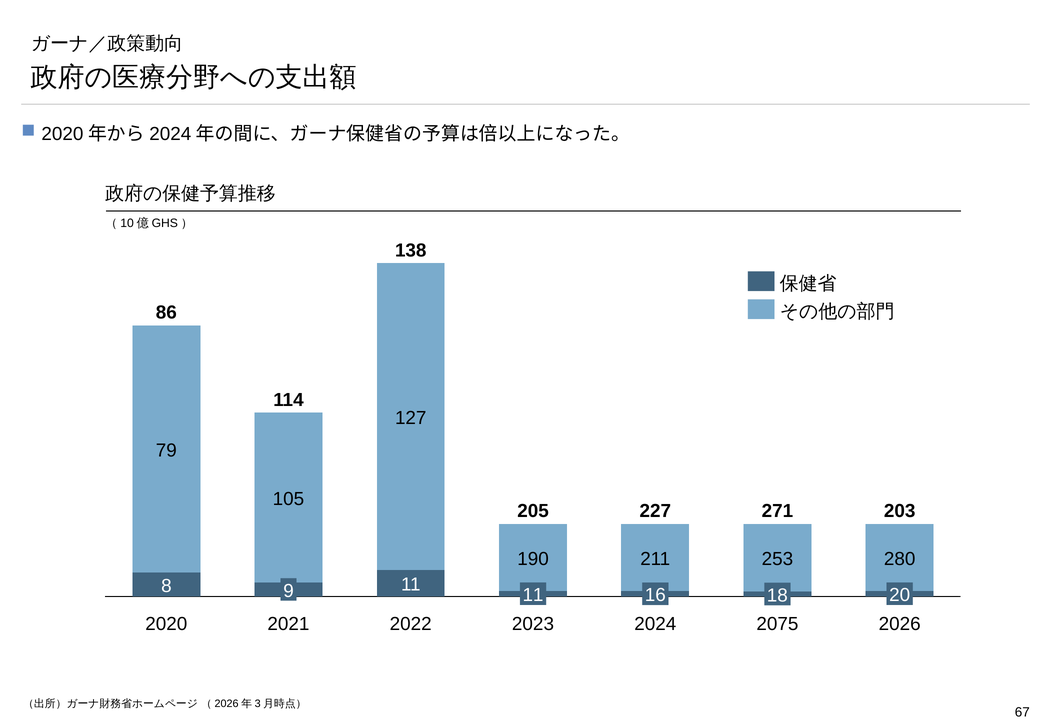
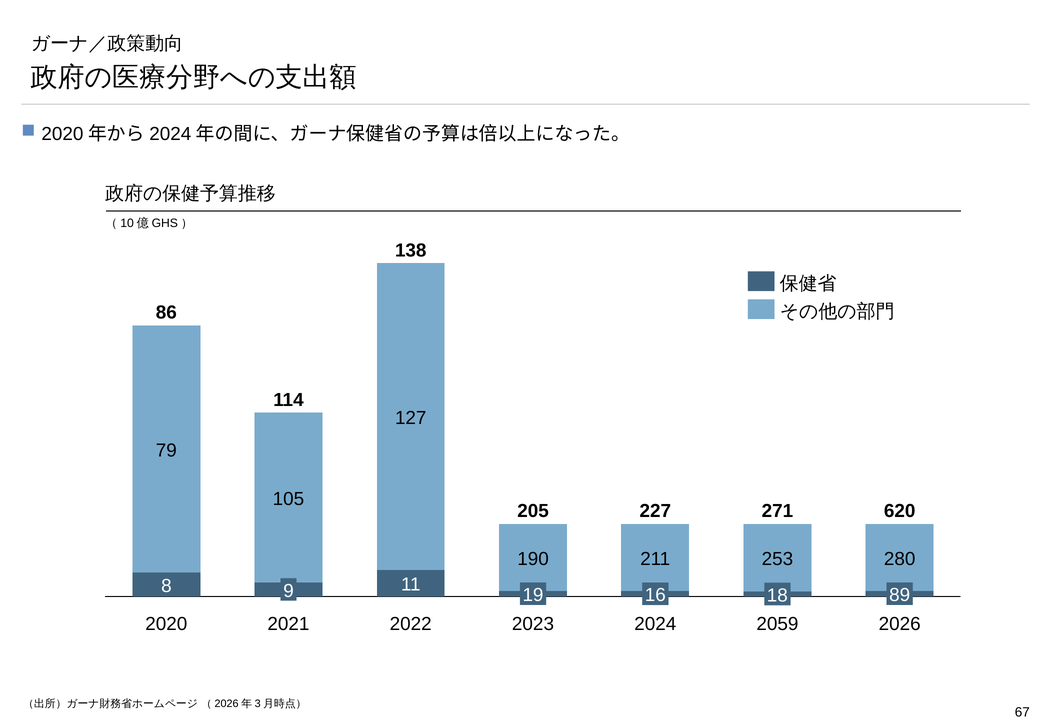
203: 203 -> 620 (900, 511)
9 11: 11 -> 19 (533, 595)
20: 20 -> 89 (900, 595)
2075: 2075 -> 2059 (777, 624)
